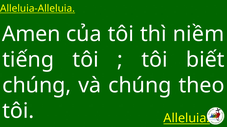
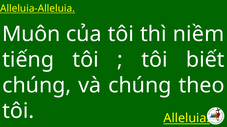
Amen: Amen -> Muôn (31, 34)
